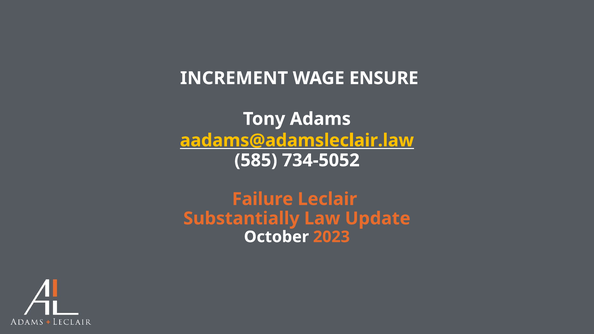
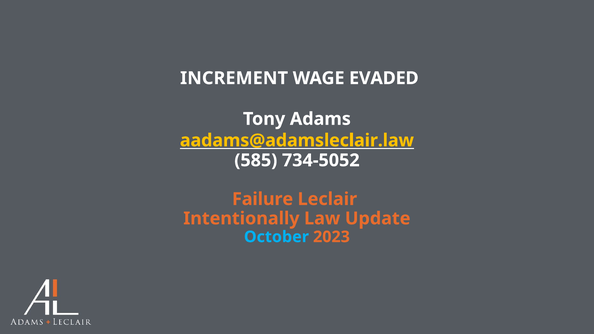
ENSURE: ENSURE -> EVADED (384, 78)
Substantially: Substantially -> Intentionally (241, 219)
October colour: white -> light blue (276, 237)
